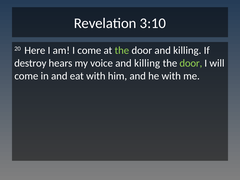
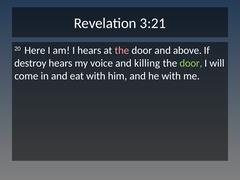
3:10: 3:10 -> 3:21 (153, 23)
I come: come -> hears (89, 50)
the colour: light green -> pink (122, 50)
door and killing: killing -> above (187, 50)
